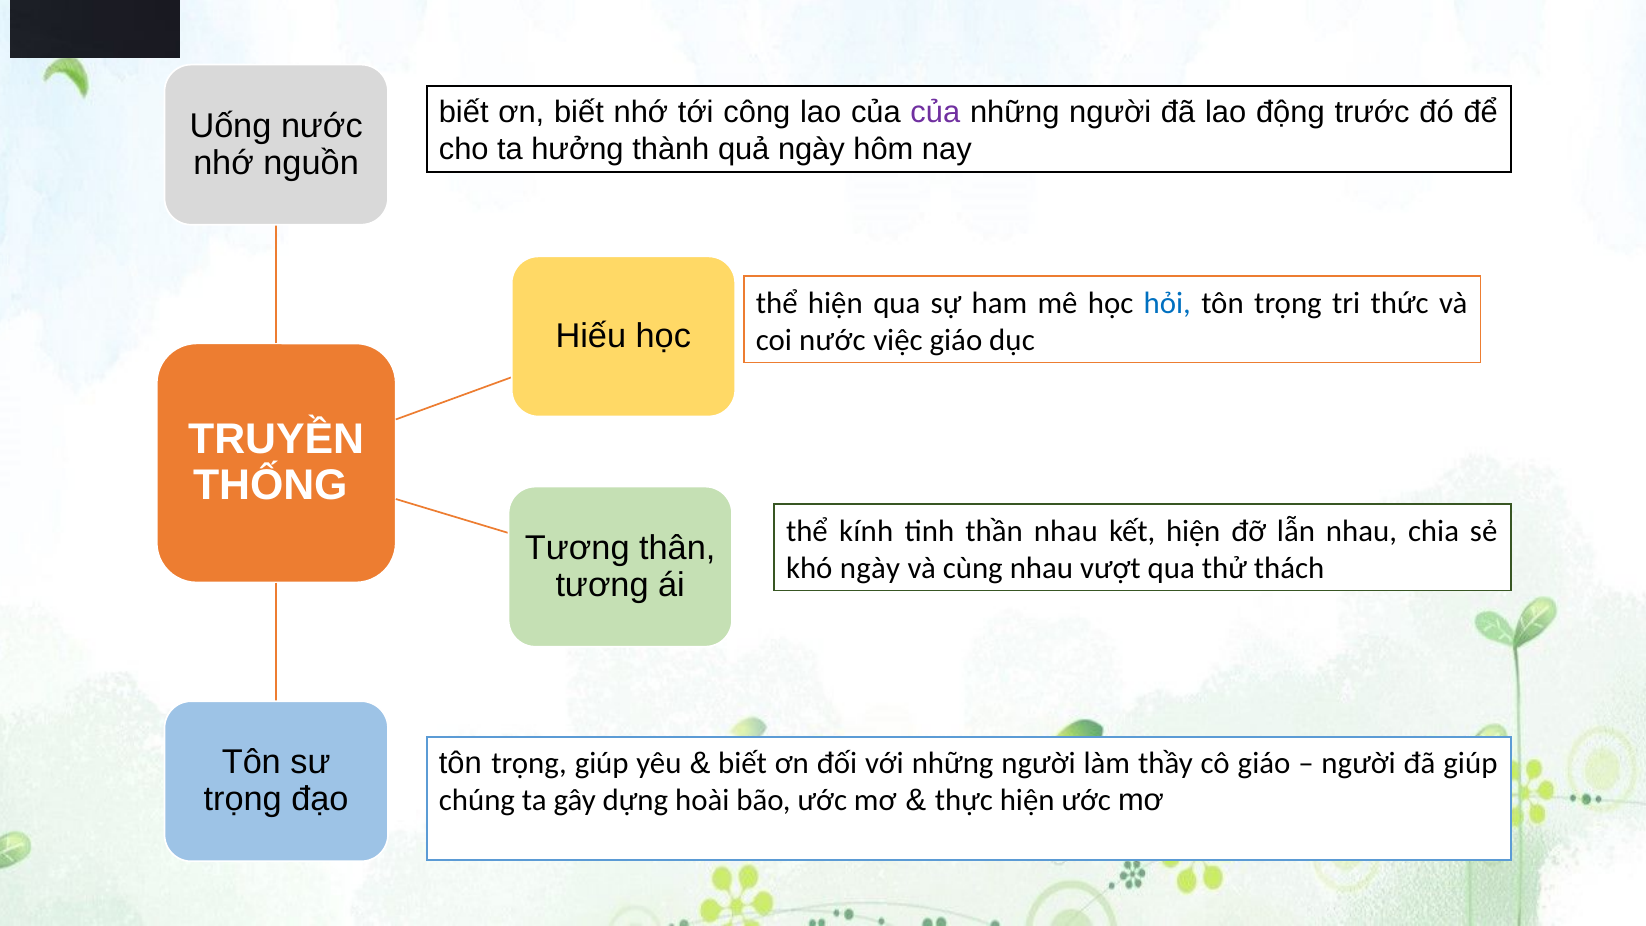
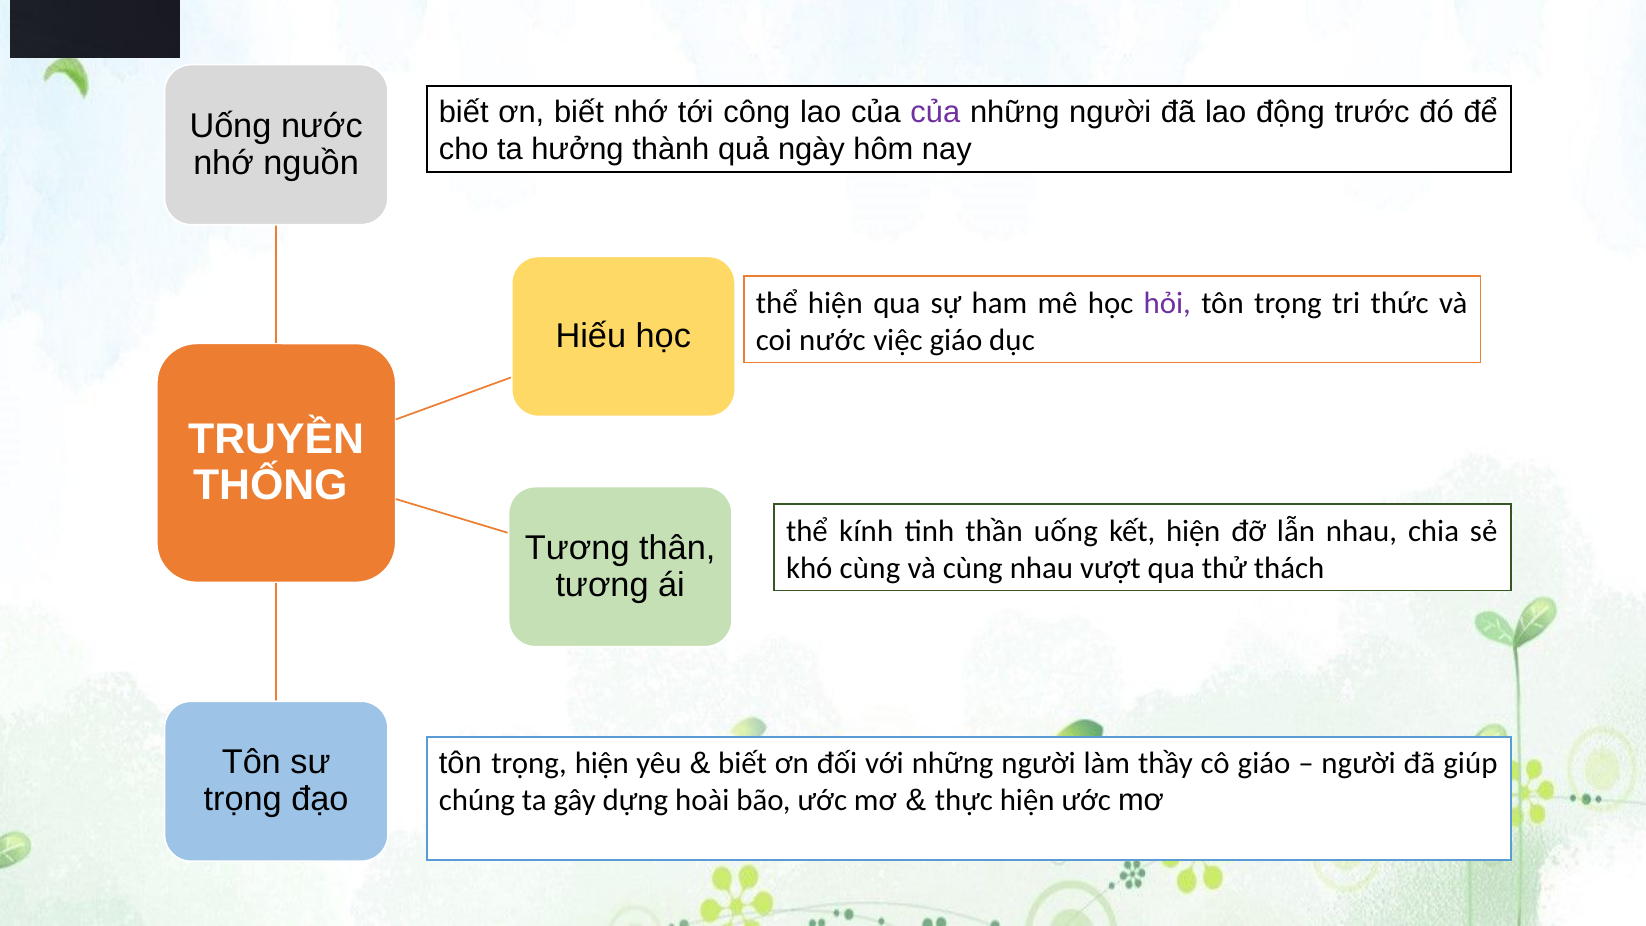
hỏi colour: blue -> purple (1167, 303)
thần nhau: nhau -> uống (1066, 531)
khó ngày: ngày -> cùng (870, 568)
trọng giúp: giúp -> hiện (602, 763)
